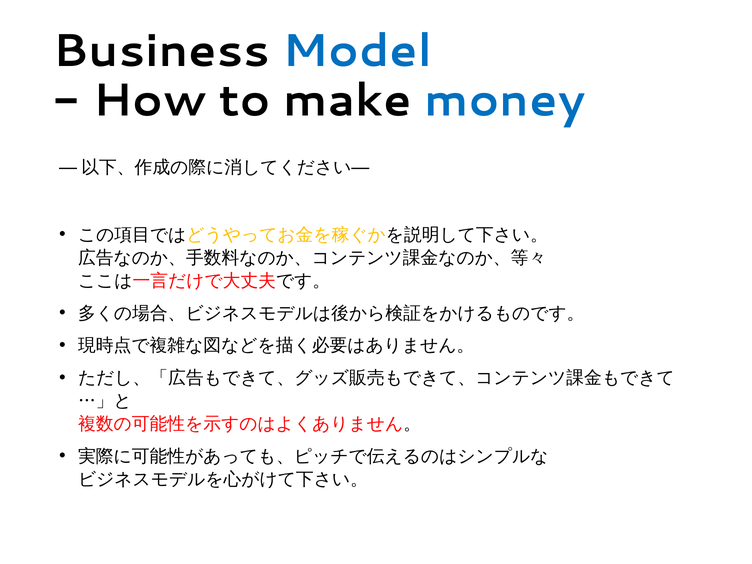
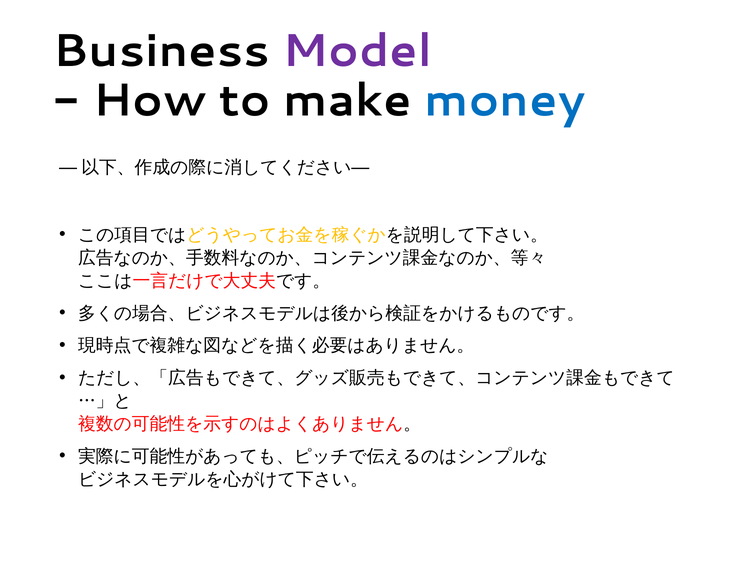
Model colour: blue -> purple (357, 51)
